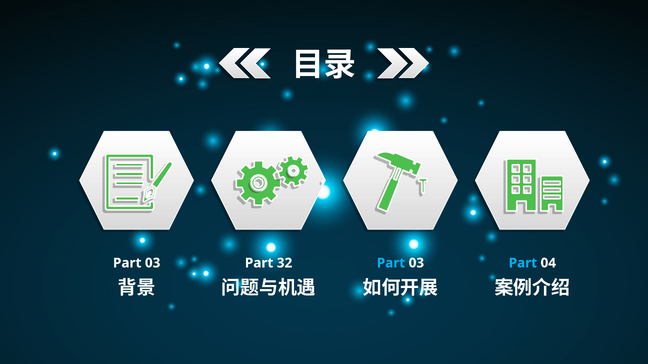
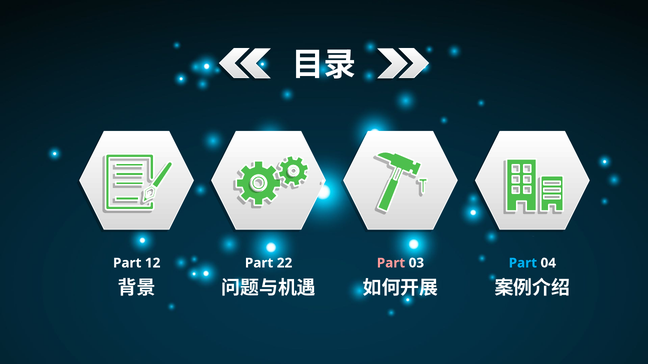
03: 03 -> 12 (153, 263)
32: 32 -> 22 (285, 263)
Part colour: light blue -> pink (391, 263)
